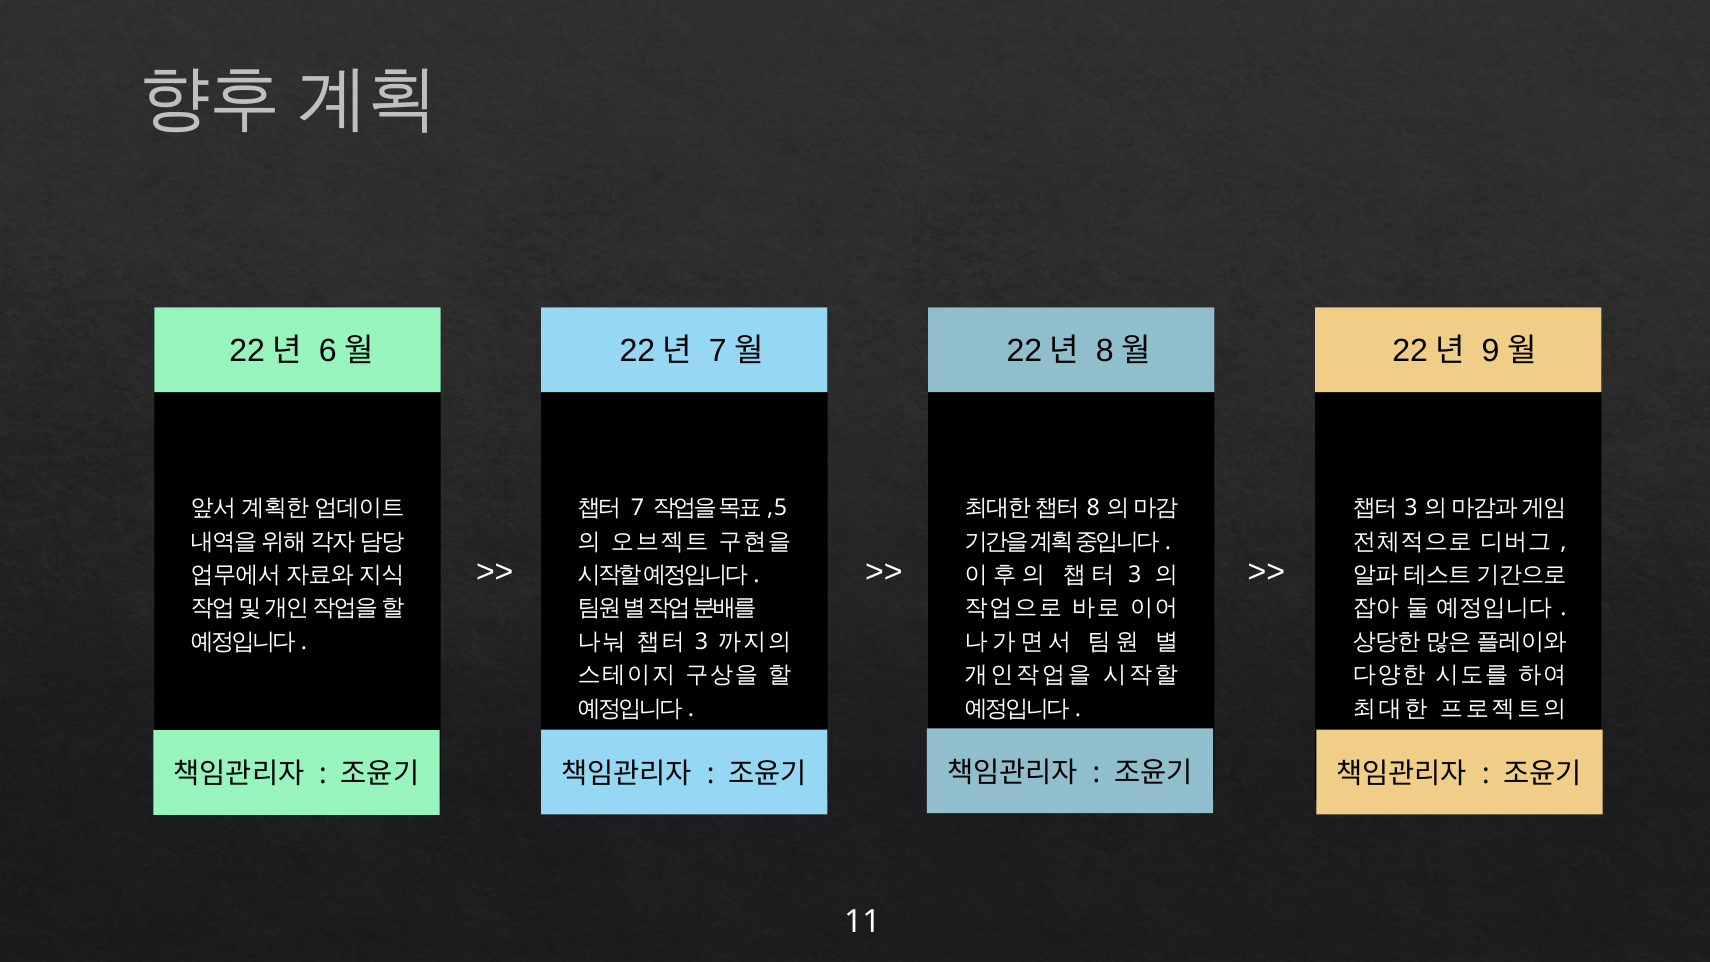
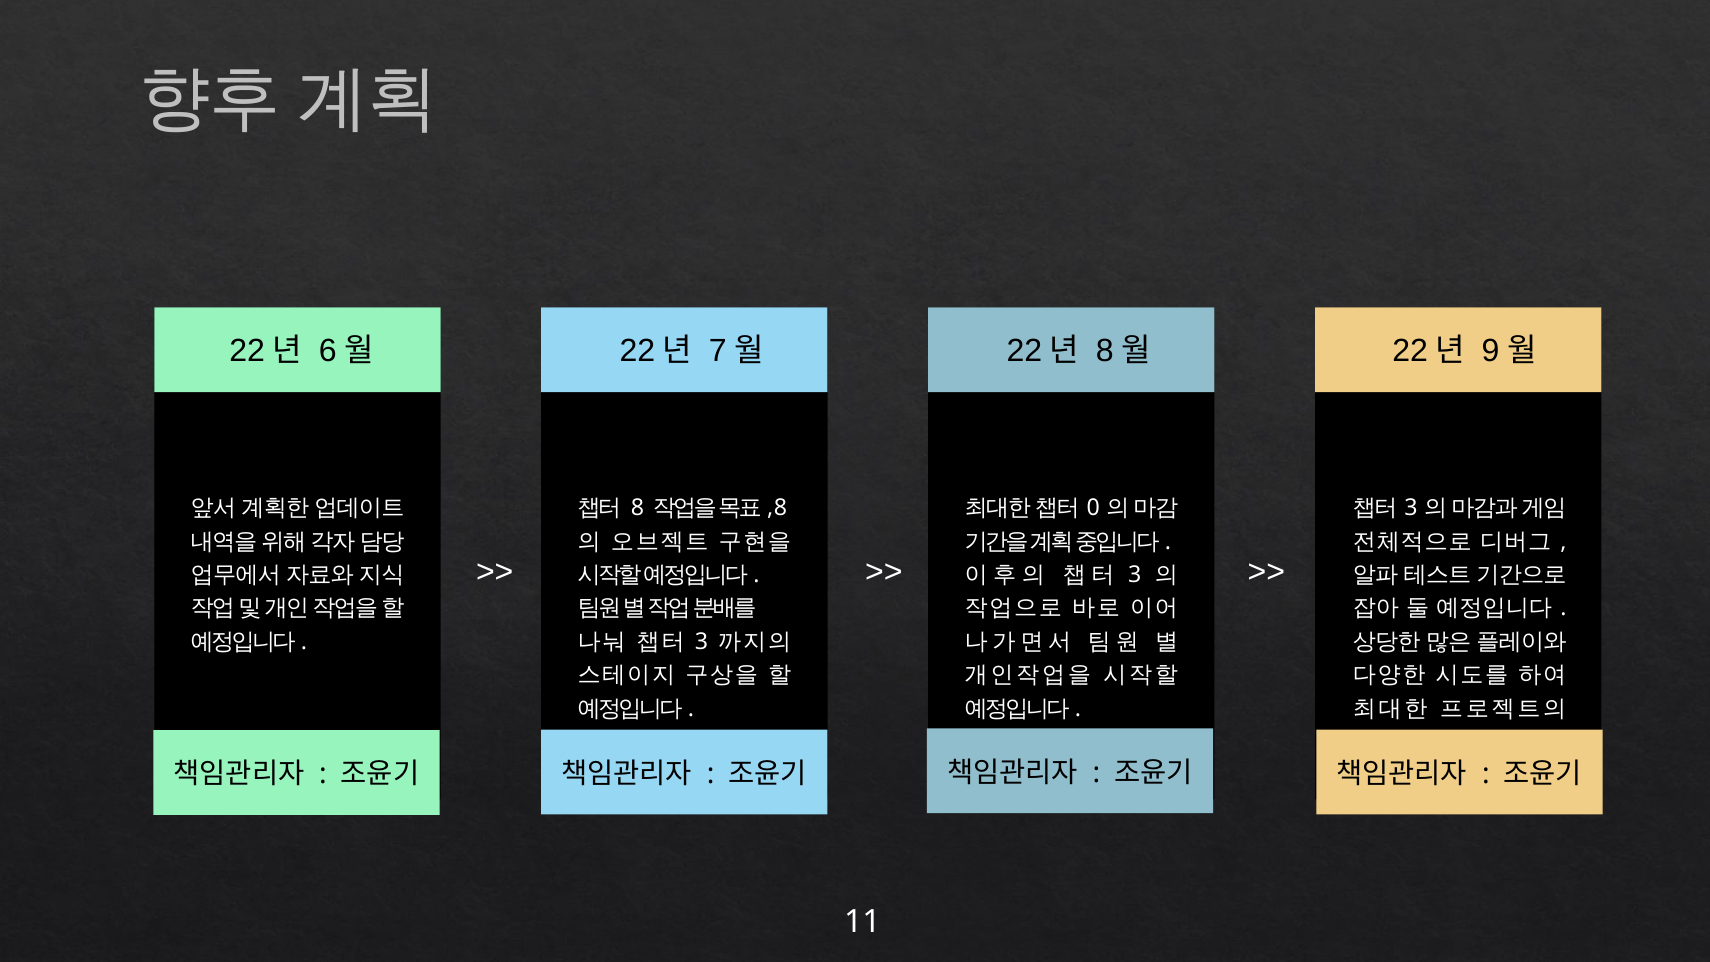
7: 7 -> 8 (637, 508)
5: 5 -> 8 (781, 508)
8: 8 -> 0 (1093, 508)
